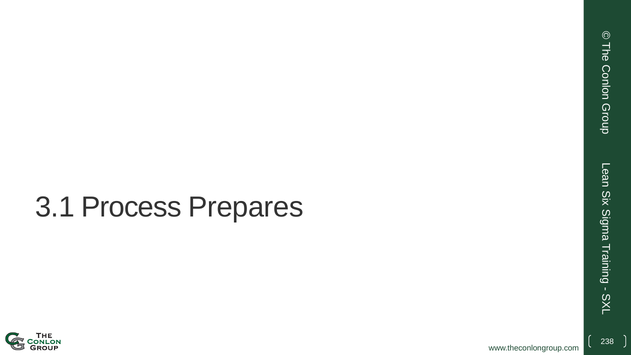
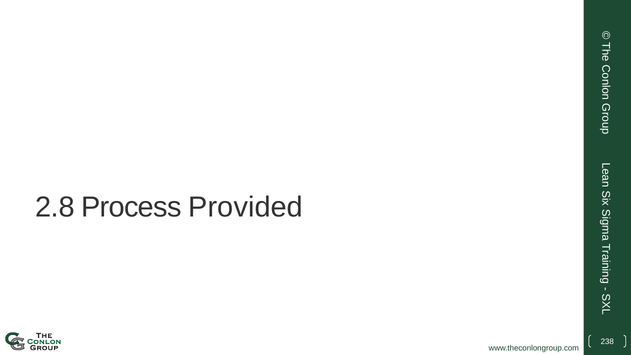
3.1: 3.1 -> 2.8 (55, 207)
Prepares: Prepares -> Provided (246, 207)
